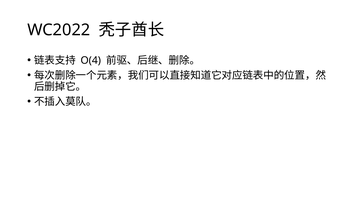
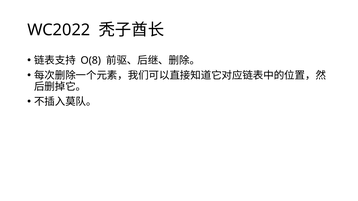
O(4: O(4 -> O(8 (91, 61)
